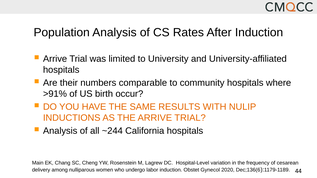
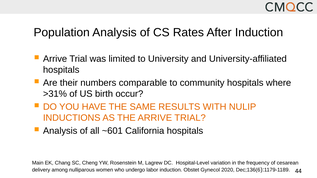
>91%: >91% -> >31% (55, 94)
~244: ~244 -> ~601 (112, 131)
